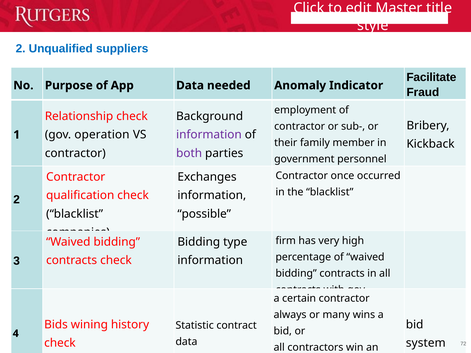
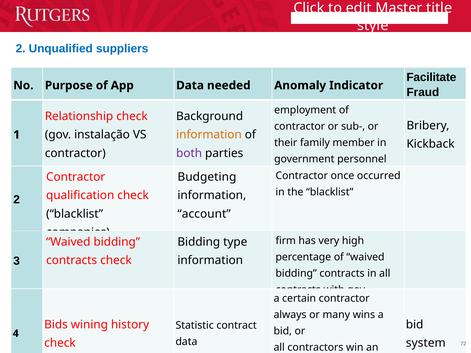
operation: operation -> instalação (102, 135)
information colour: purple -> orange (209, 135)
Exchanges: Exchanges -> Budgeting (207, 177)
possible: possible -> account (204, 214)
